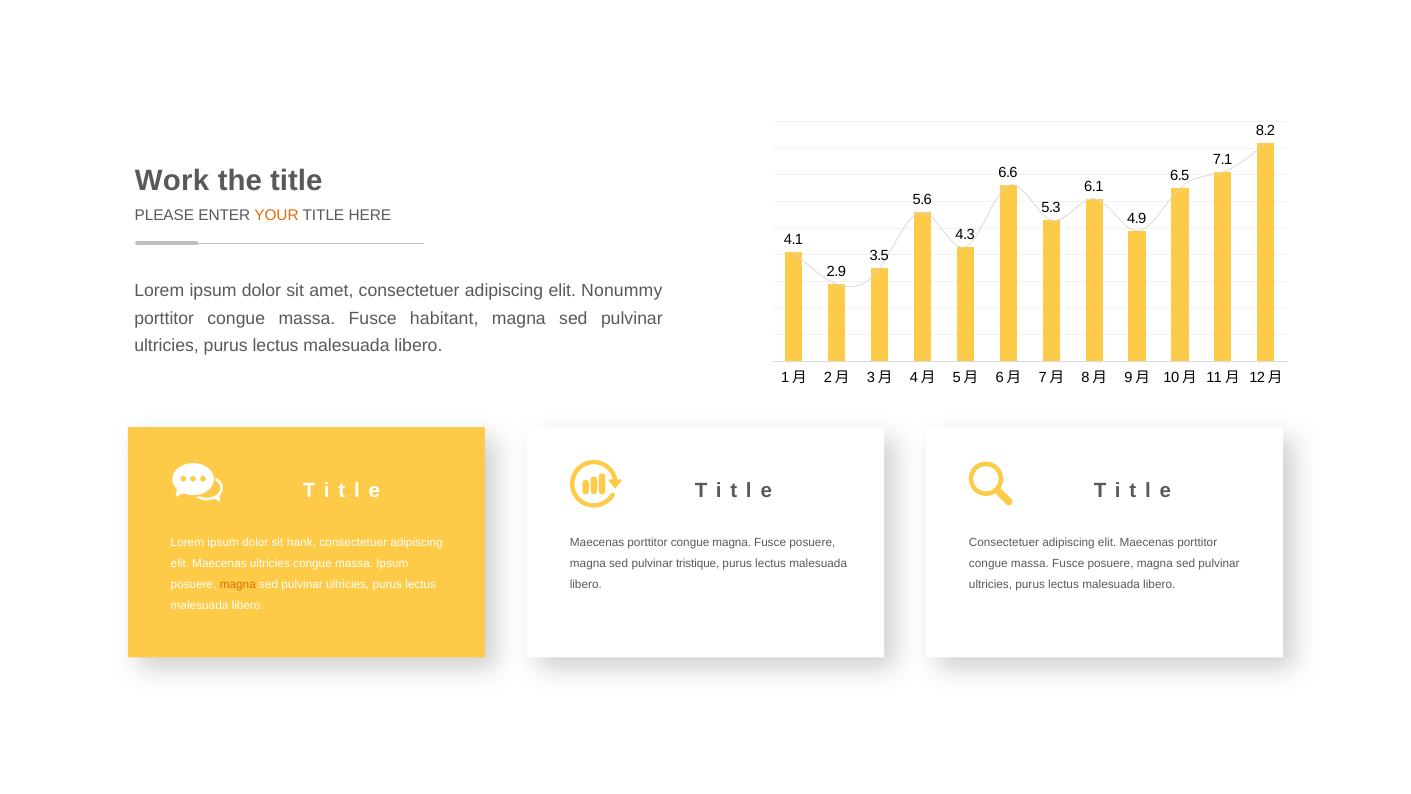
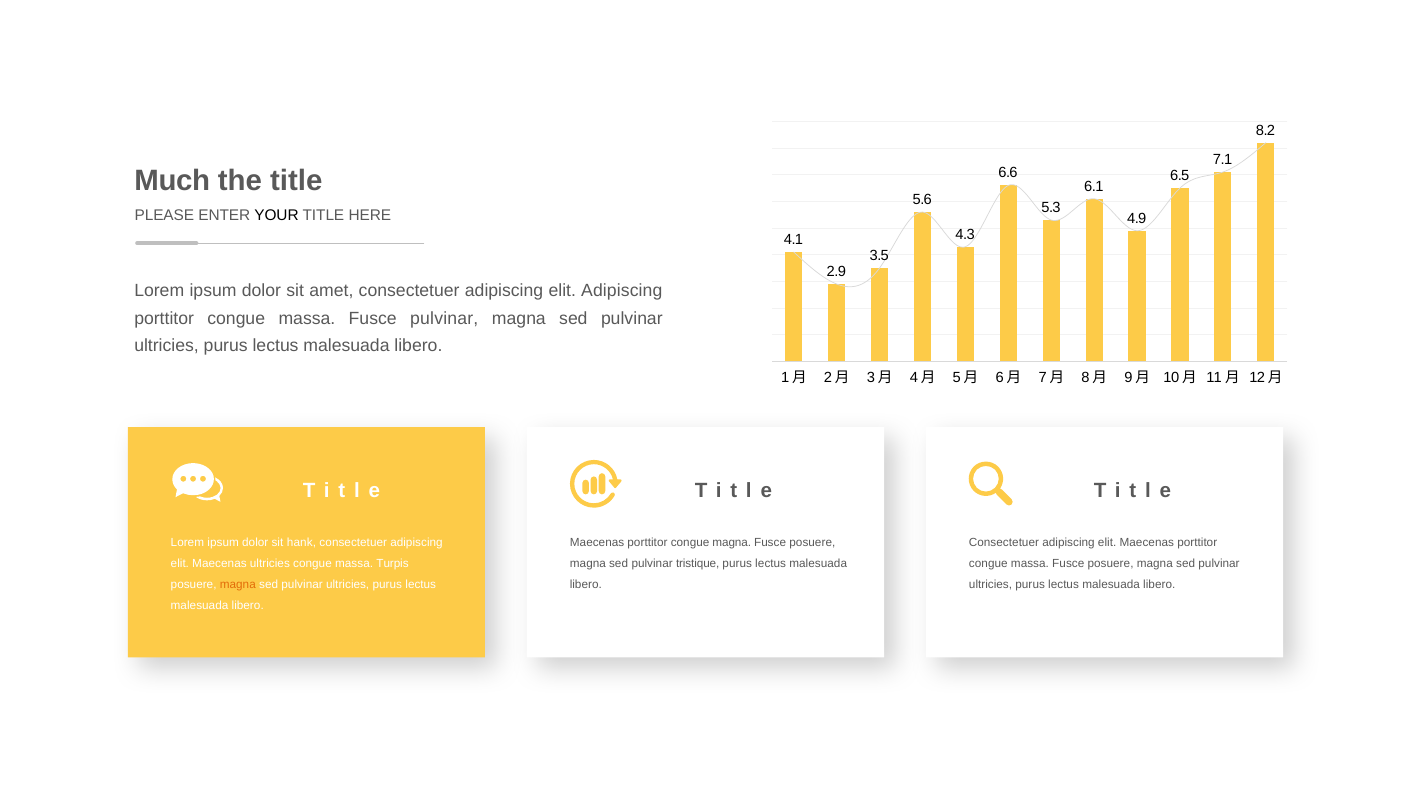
Work: Work -> Much (172, 181)
YOUR colour: orange -> black (277, 216)
elit Nonummy: Nonummy -> Adipiscing (622, 291)
Fusce habitant: habitant -> pulvinar (444, 318)
massa Ipsum: Ipsum -> Turpis (393, 564)
